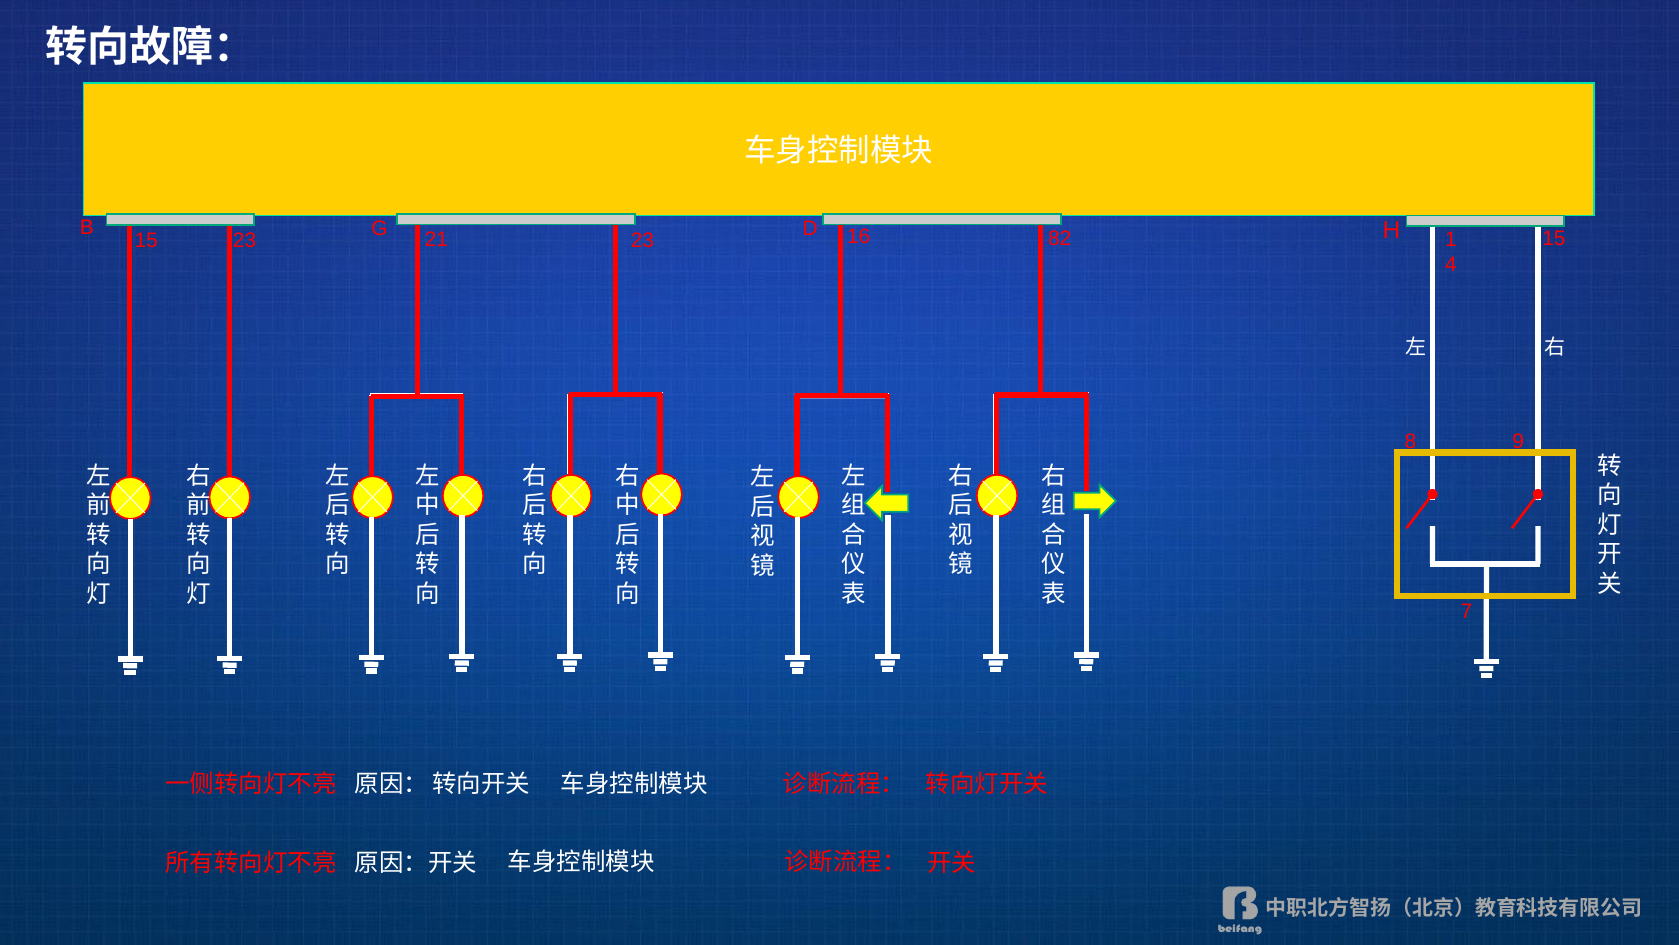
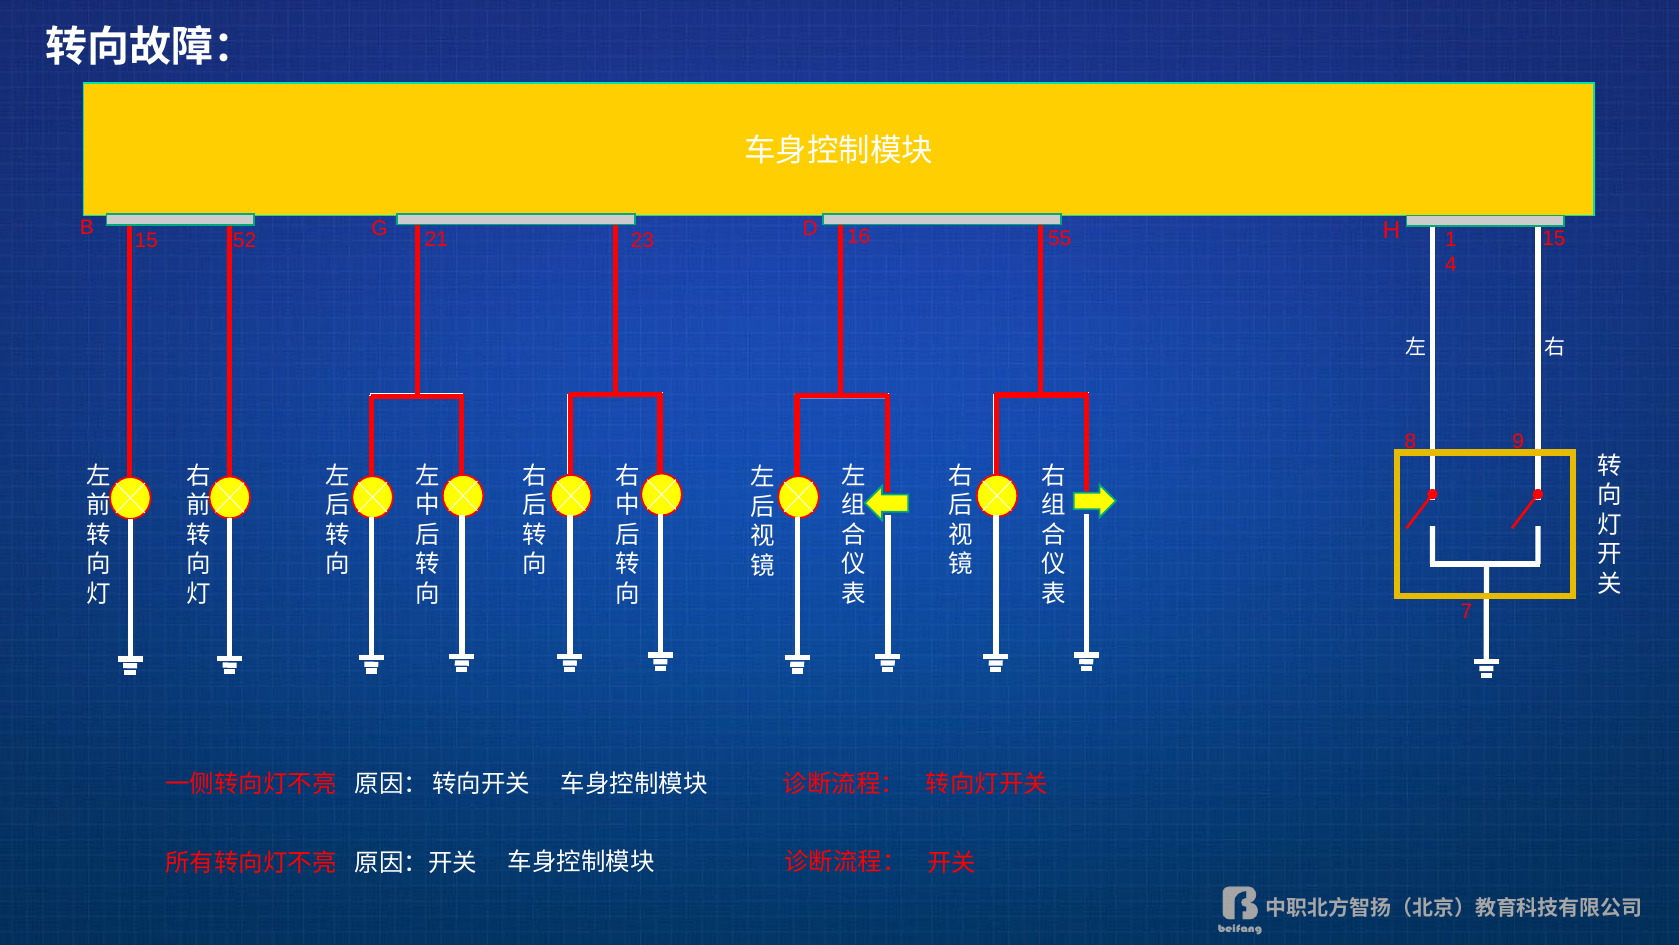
82: 82 -> 55 (1060, 238)
15 23: 23 -> 52 (245, 240)
